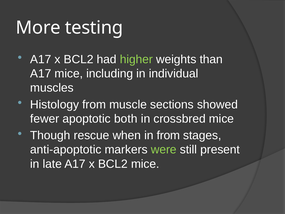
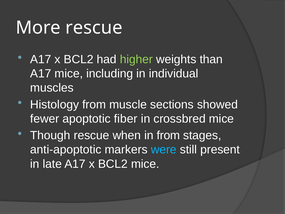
More testing: testing -> rescue (94, 28)
both: both -> fiber (126, 119)
were colour: light green -> light blue (164, 149)
